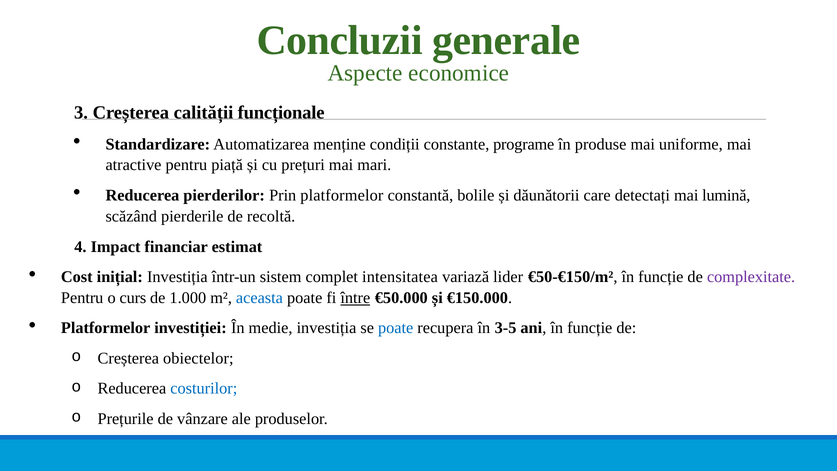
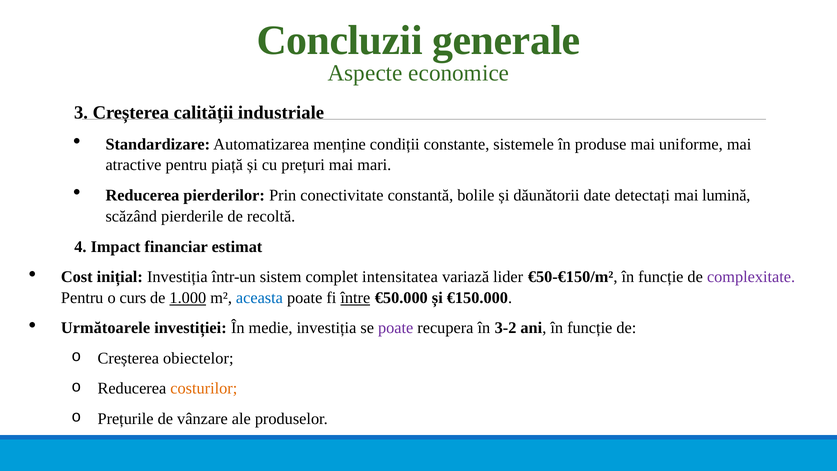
funcționale: funcționale -> industriale (281, 113)
programe: programe -> sistemele (524, 144)
Prin platformelor: platformelor -> conectivitate (342, 195)
care: care -> date (597, 195)
1.000 underline: none -> present (188, 298)
Platformelor: Platformelor -> Următoarele (106, 328)
poate colour: blue -> purple (396, 328)
3-5: 3-5 -> 3-2 (506, 328)
costurilor colour: blue -> orange (204, 388)
